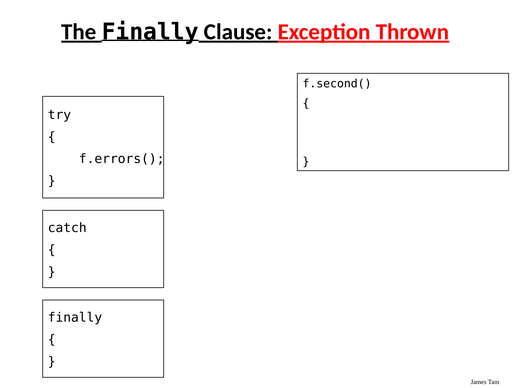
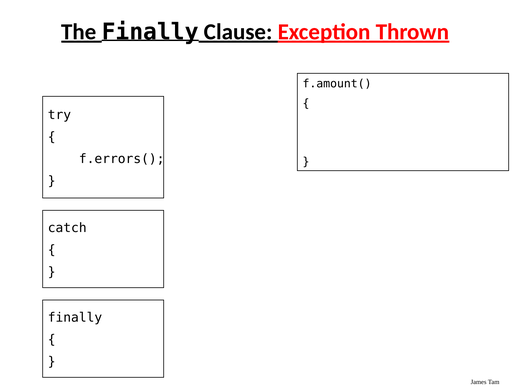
f.second(: f.second( -> f.amount( (337, 84)
